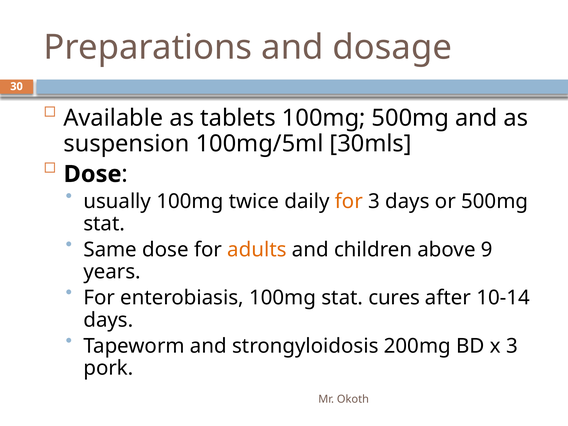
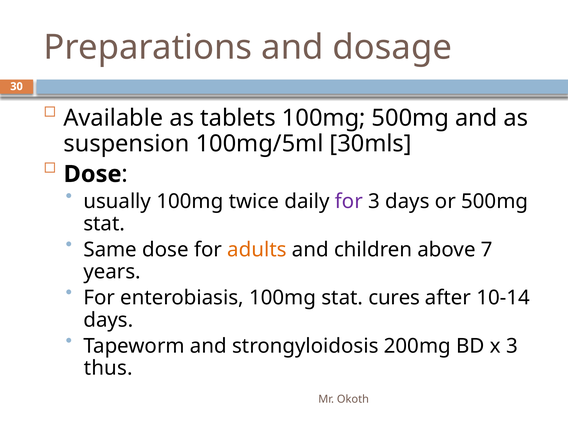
for colour: orange -> purple (349, 201)
9: 9 -> 7 (487, 250)
pork: pork -> thus (108, 368)
